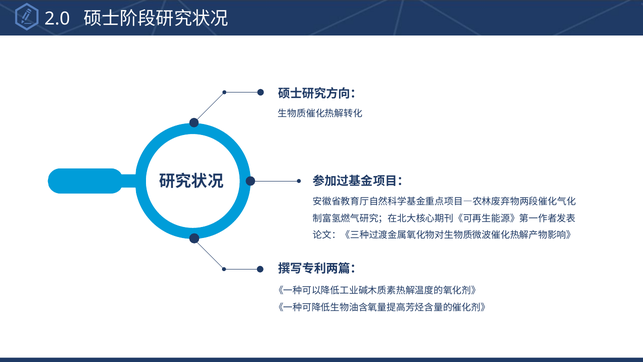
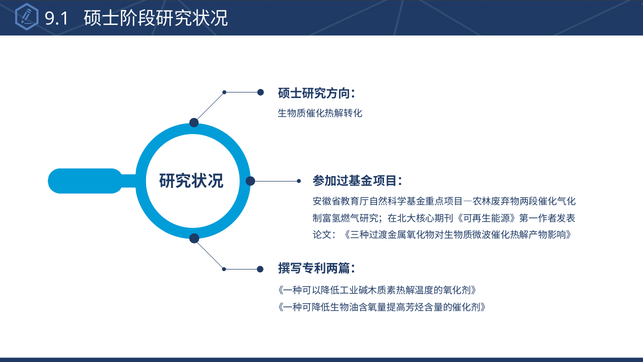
2.0: 2.0 -> 9.1 (57, 19)
